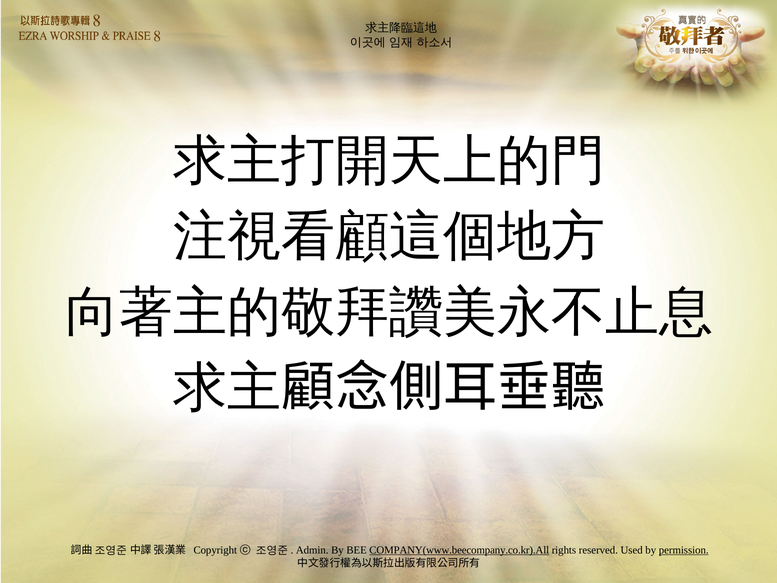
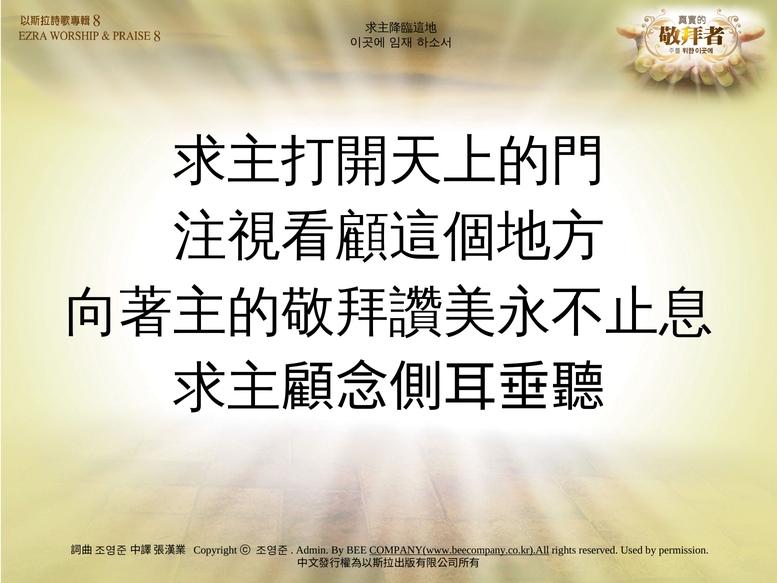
permission underline: present -> none (684, 550)
